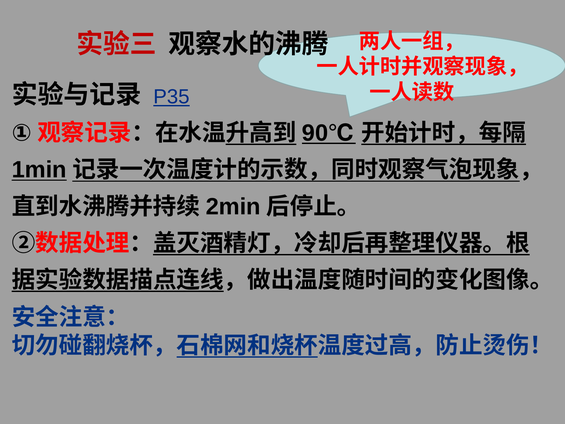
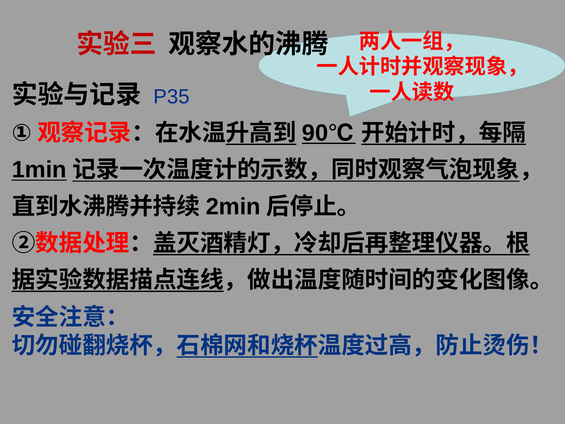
P35 underline: present -> none (171, 97)
